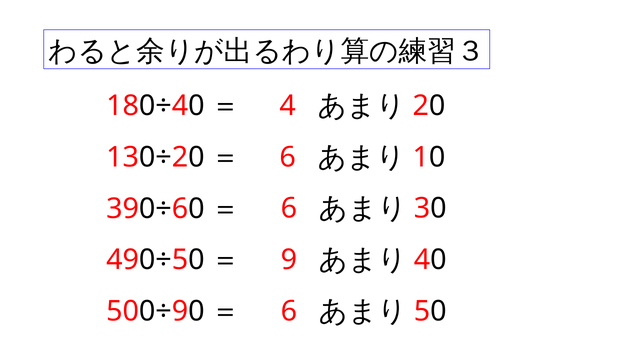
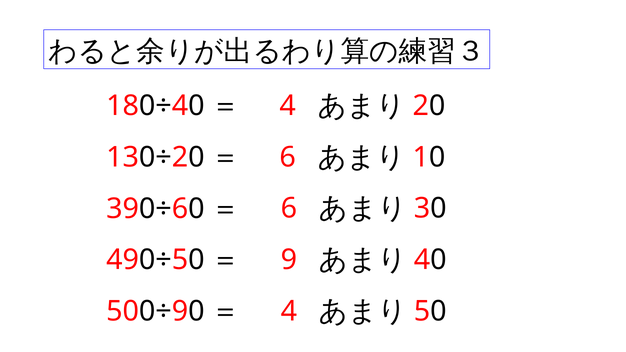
6: 6 -> 4 (289, 311)
